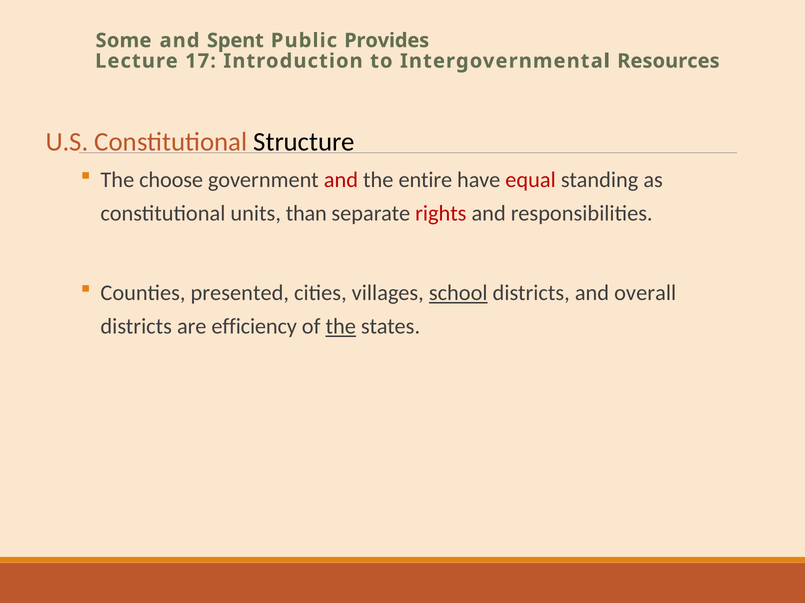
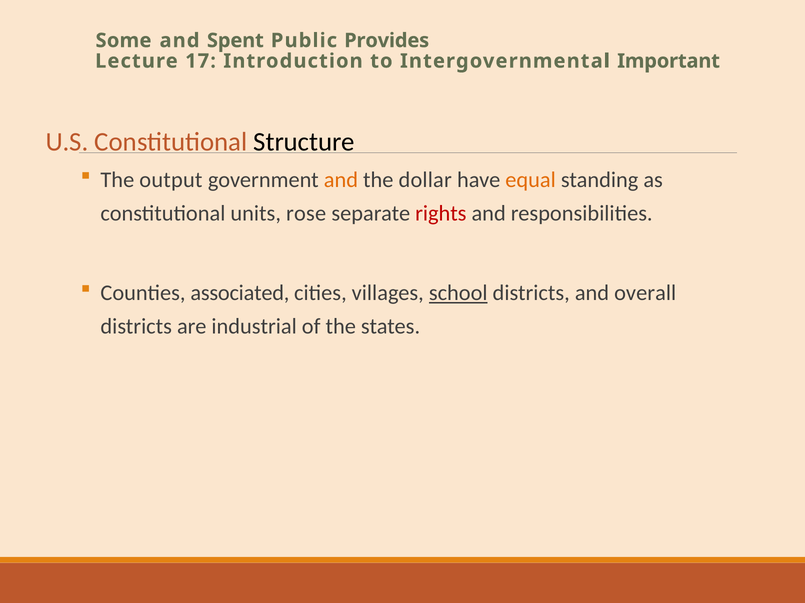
Resources: Resources -> Important (669, 61)
choose: choose -> output (171, 180)
and colour: red -> orange (341, 180)
entire: entire -> dollar (425, 180)
equal colour: red -> orange (531, 180)
than: than -> rose (306, 214)
presented: presented -> associated (240, 293)
efficiency: efficiency -> industrial (254, 327)
the underline: present -> none (341, 327)
